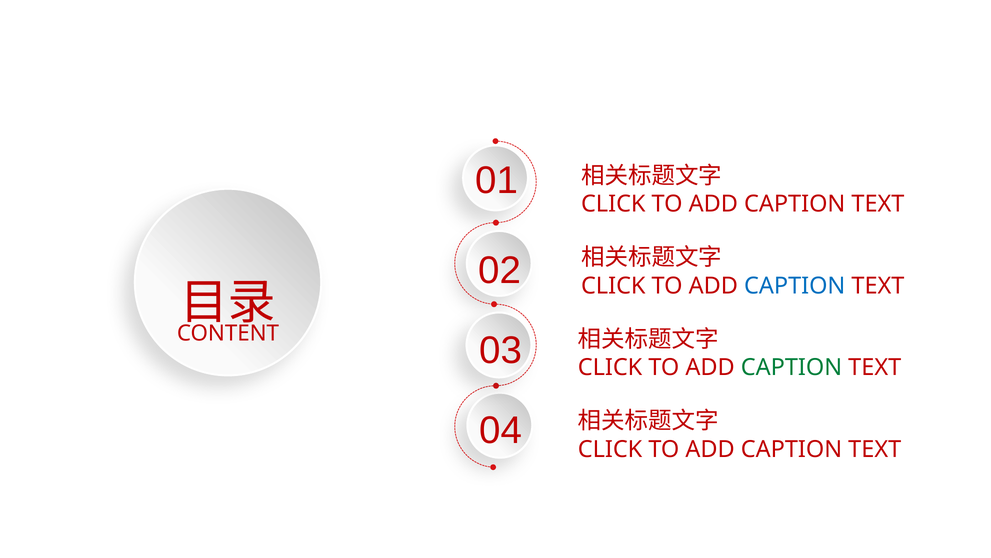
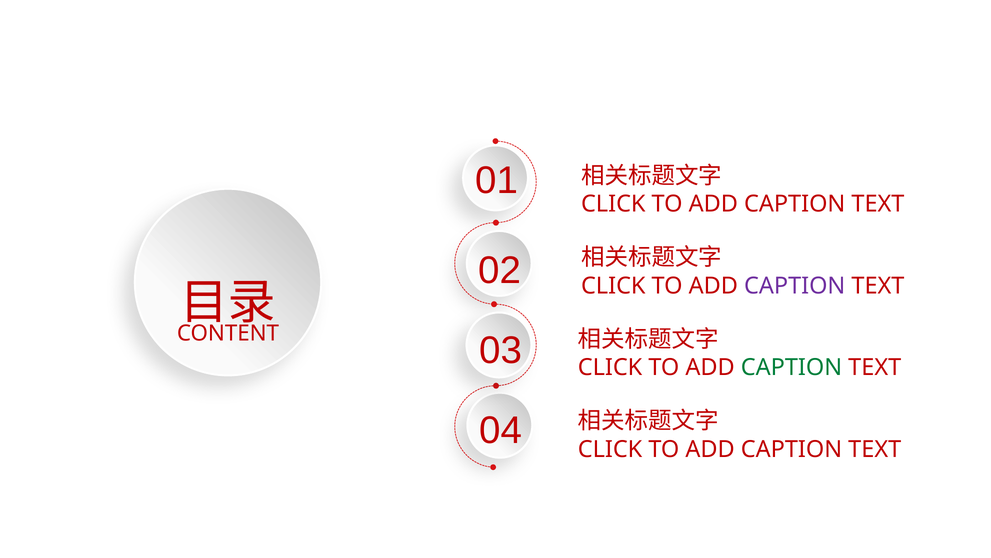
CAPTION colour: blue -> purple (795, 286)
